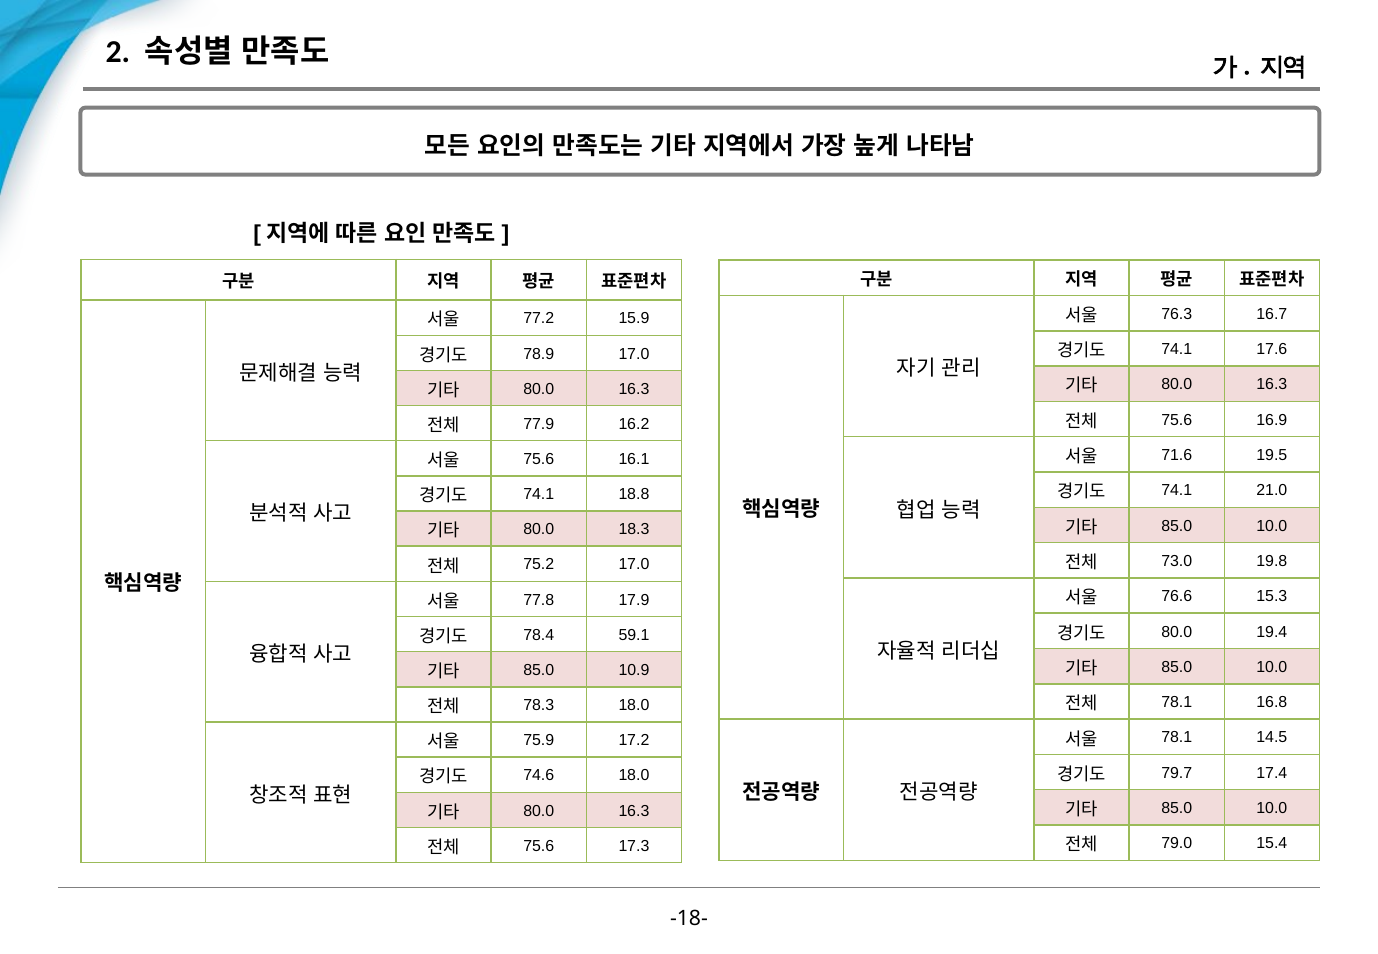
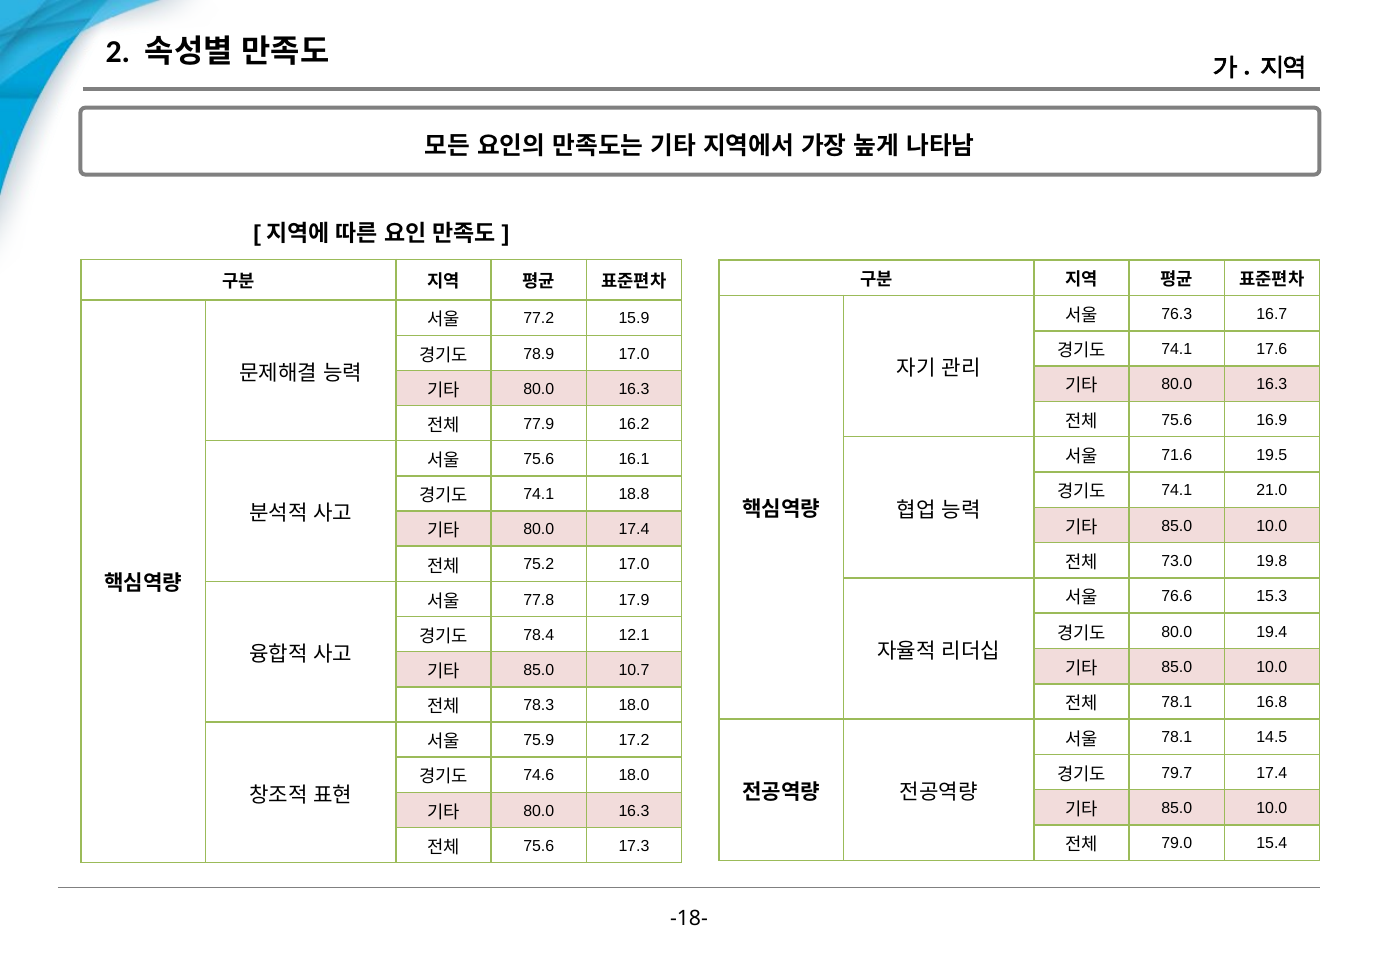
80.0 18.3: 18.3 -> 17.4 (634, 530)
59.1: 59.1 -> 12.1 (634, 635)
10.9: 10.9 -> 10.7 (634, 670)
